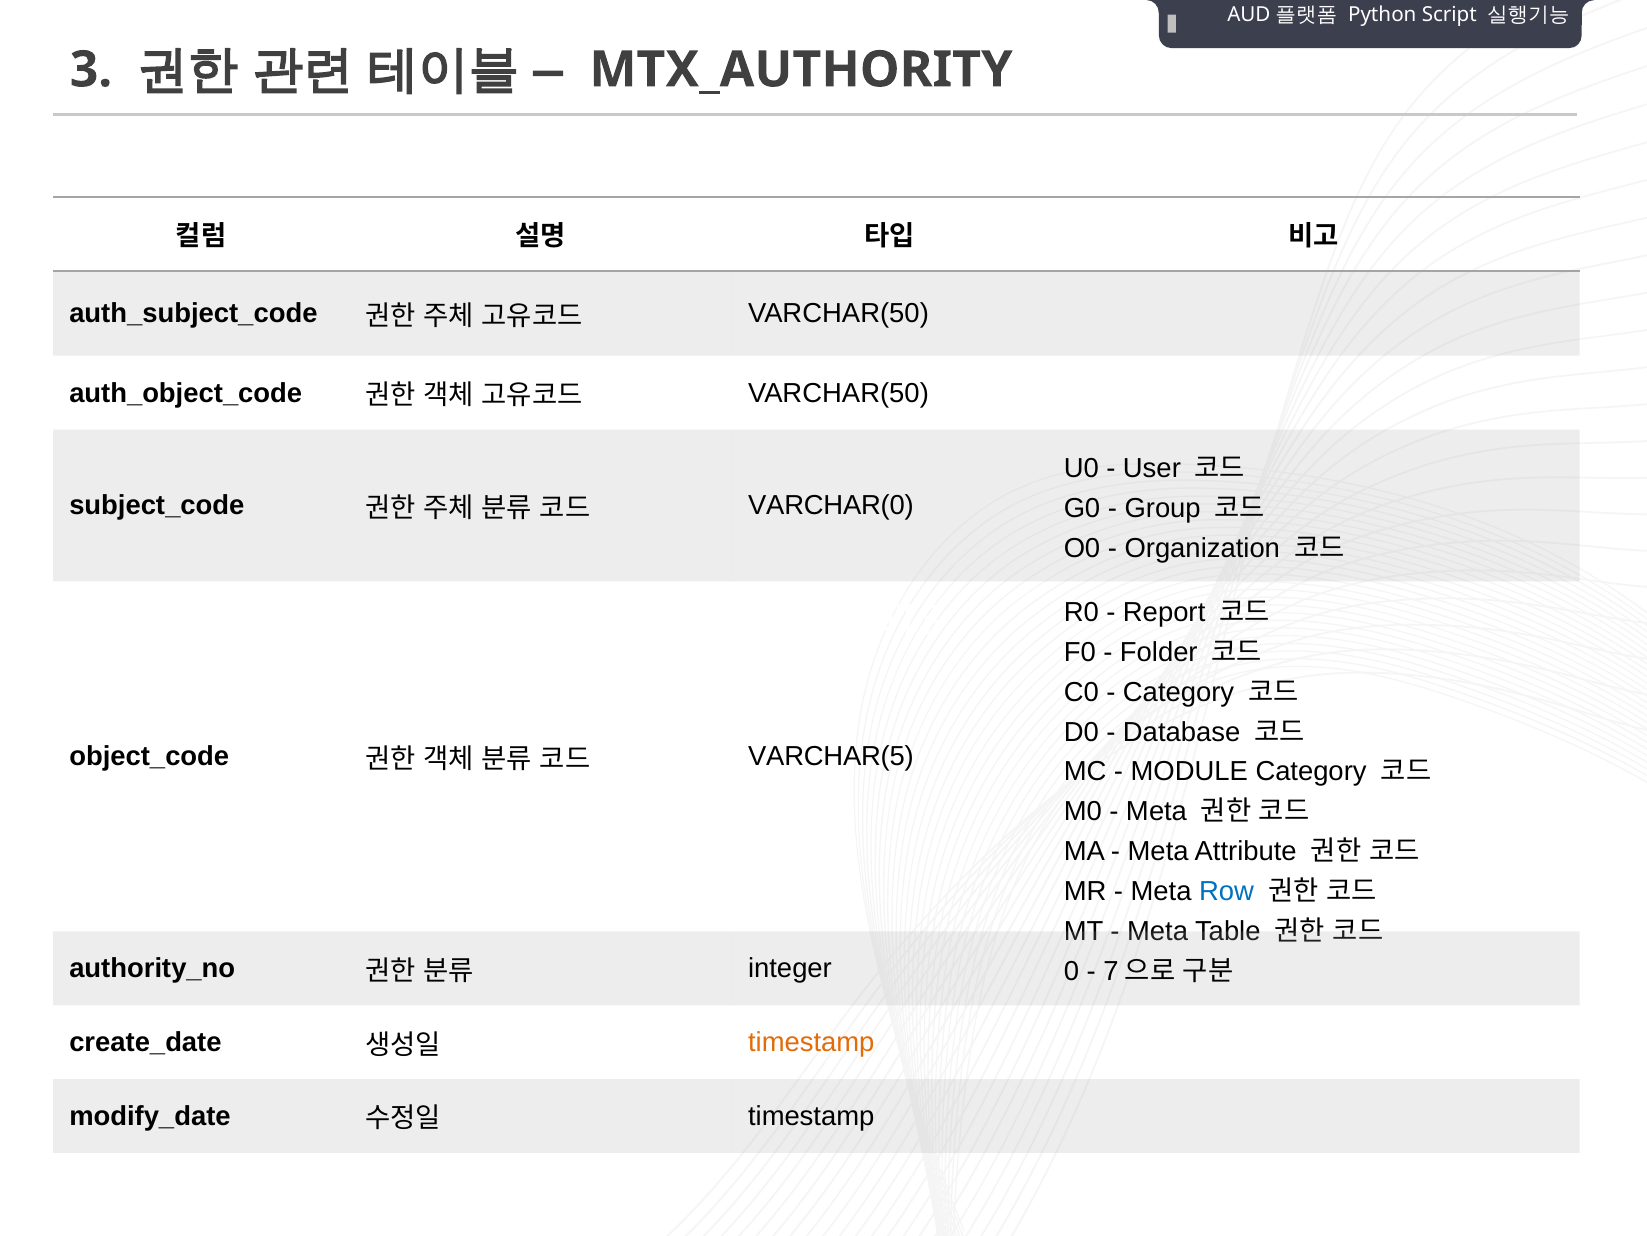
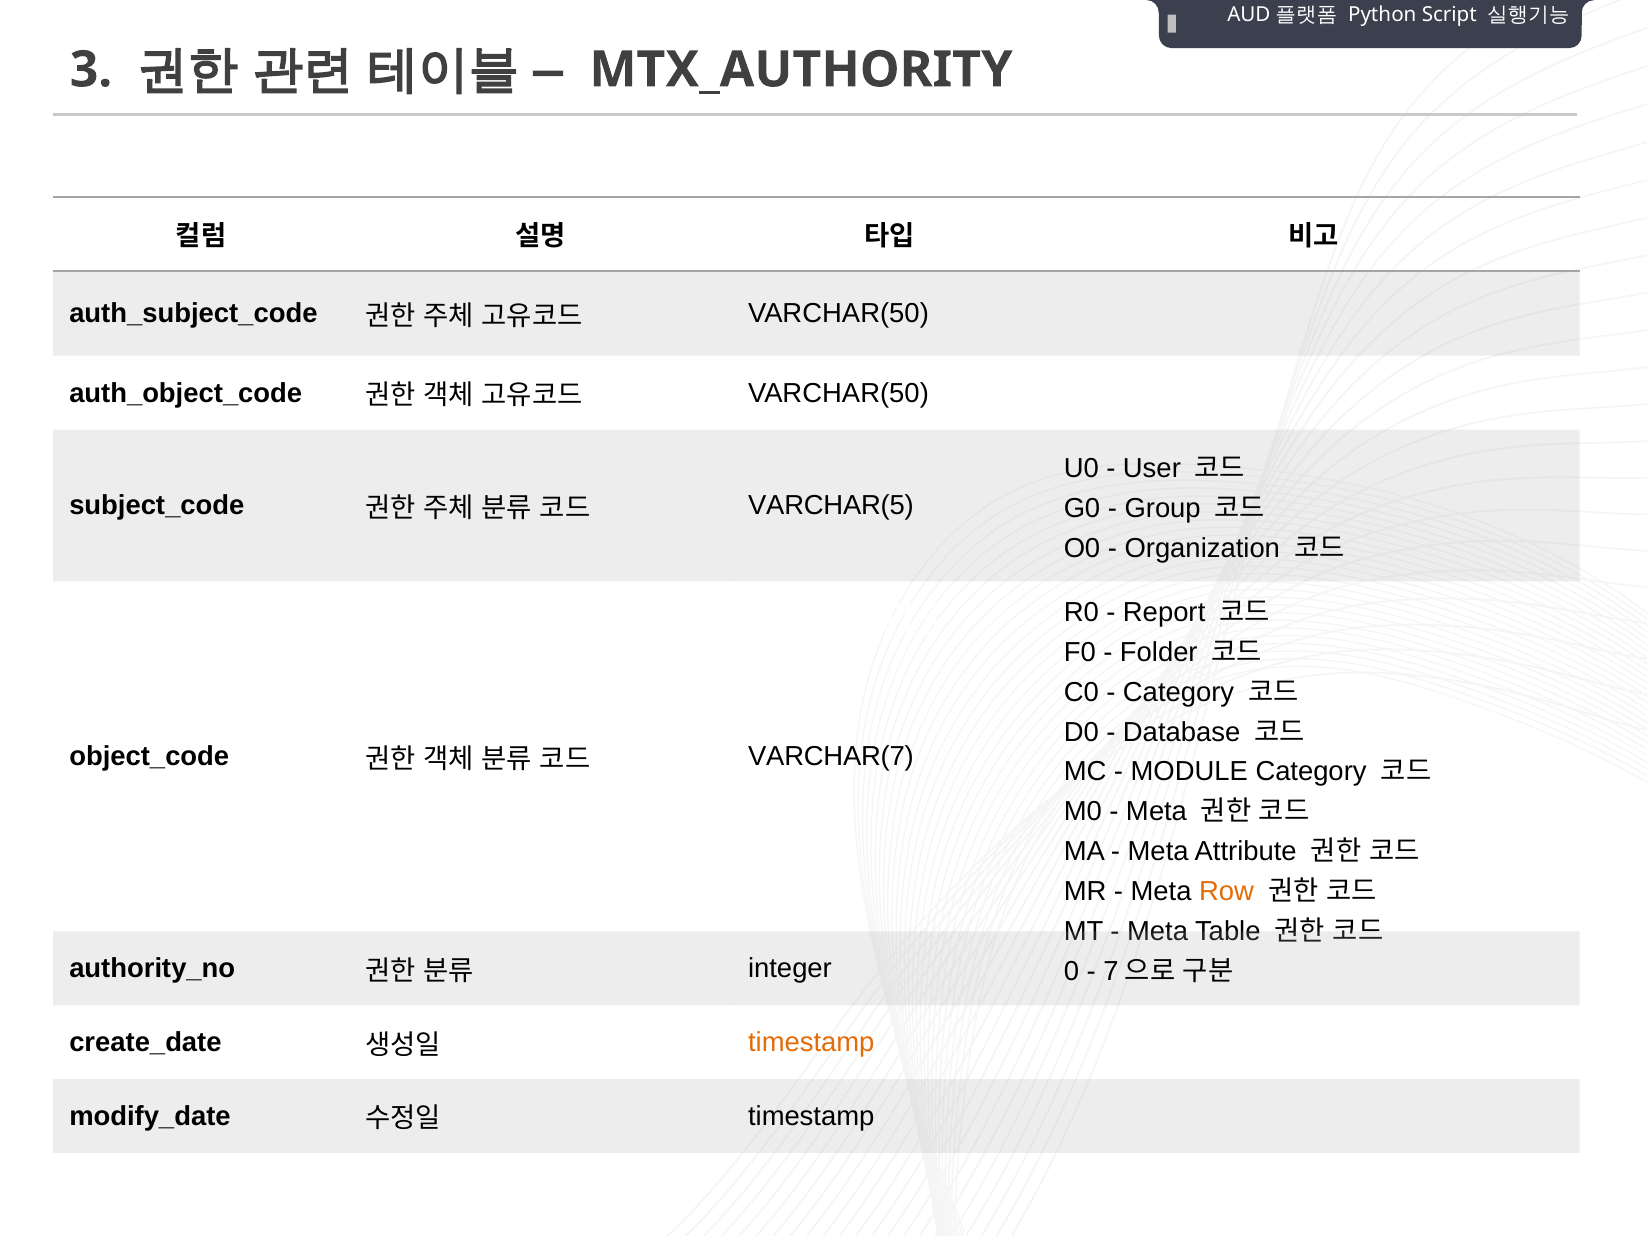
VARCHAR(0: VARCHAR(0 -> VARCHAR(5 (831, 506)
VARCHAR(5: VARCHAR(5 -> VARCHAR(7 (831, 756)
Row colour: blue -> orange (1227, 891)
